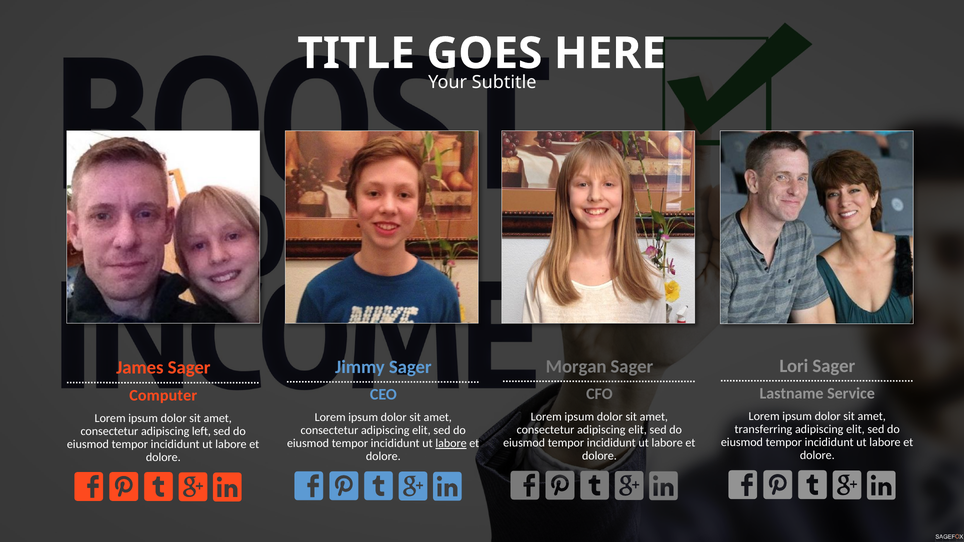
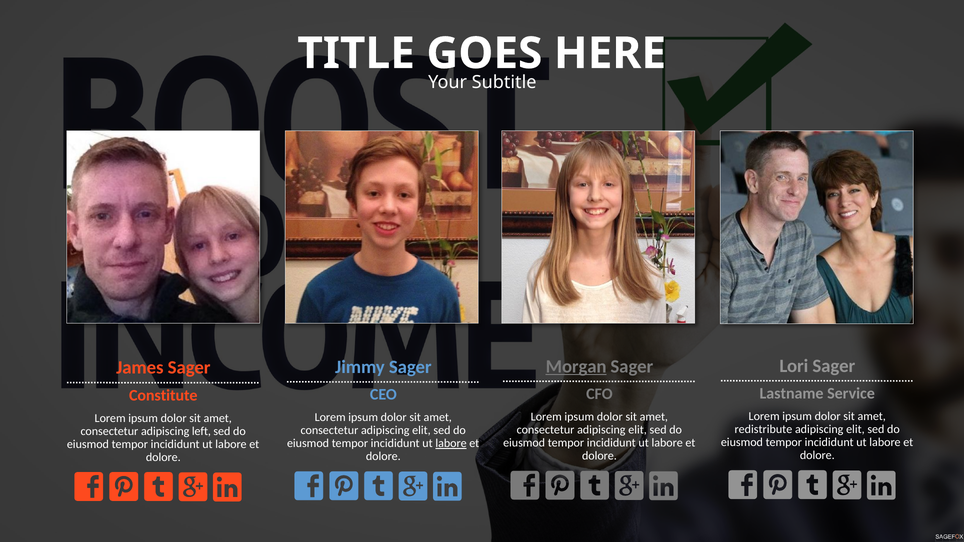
Morgan underline: none -> present (576, 367)
Computer: Computer -> Constitute (163, 396)
transferring: transferring -> redistribute (763, 429)
